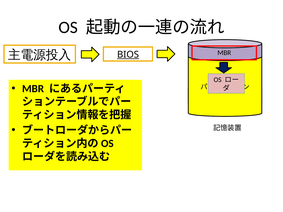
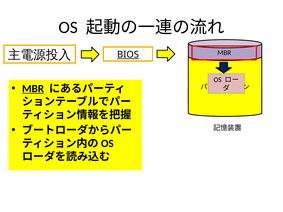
MBR underline: none -> present (33, 89)
